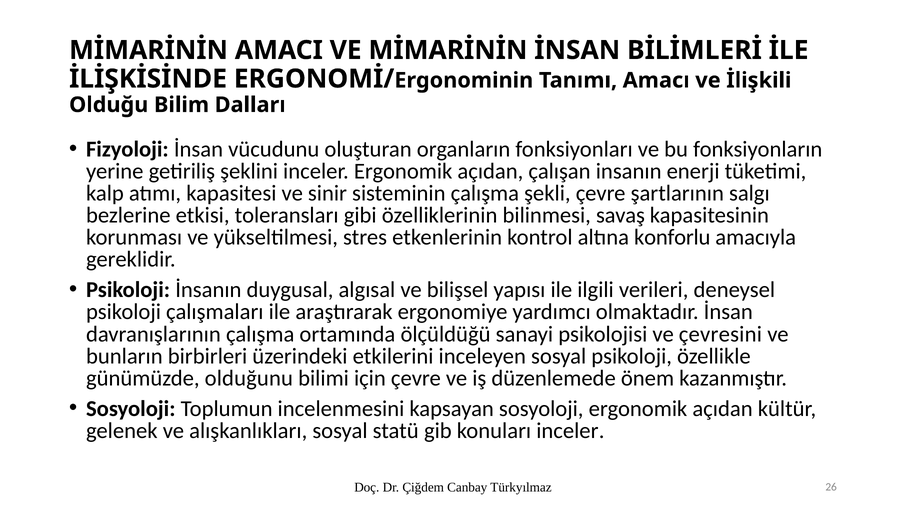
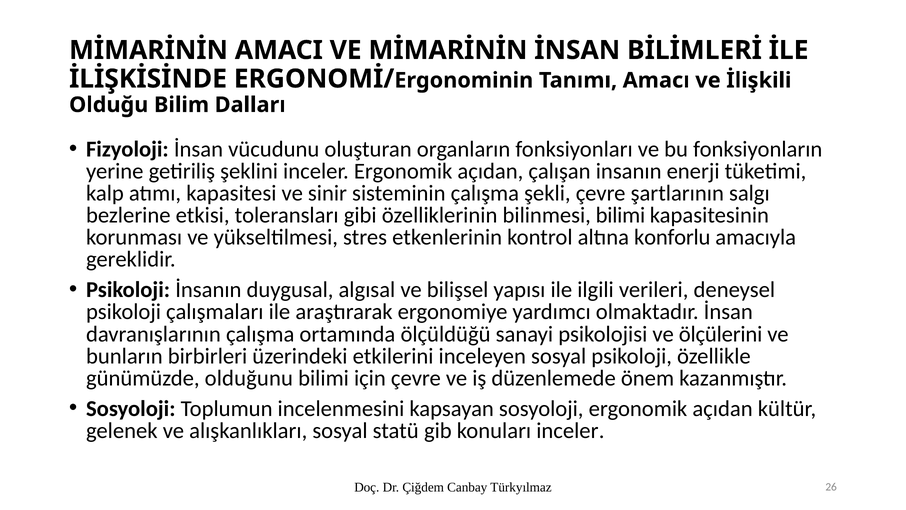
bilinmesi savaş: savaş -> bilimi (620, 215)
çevresini: çevresini -> ölçülerini (721, 334)
